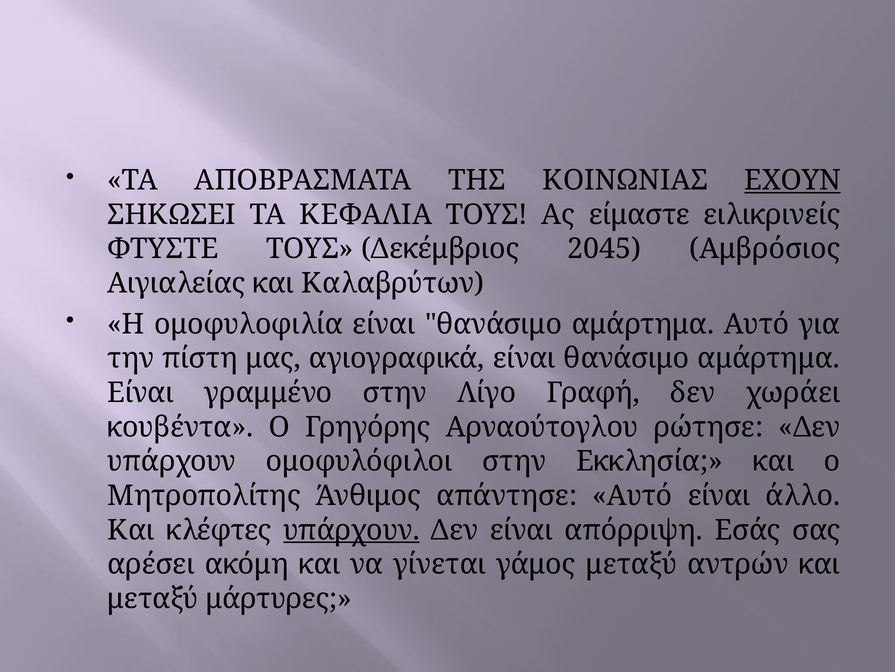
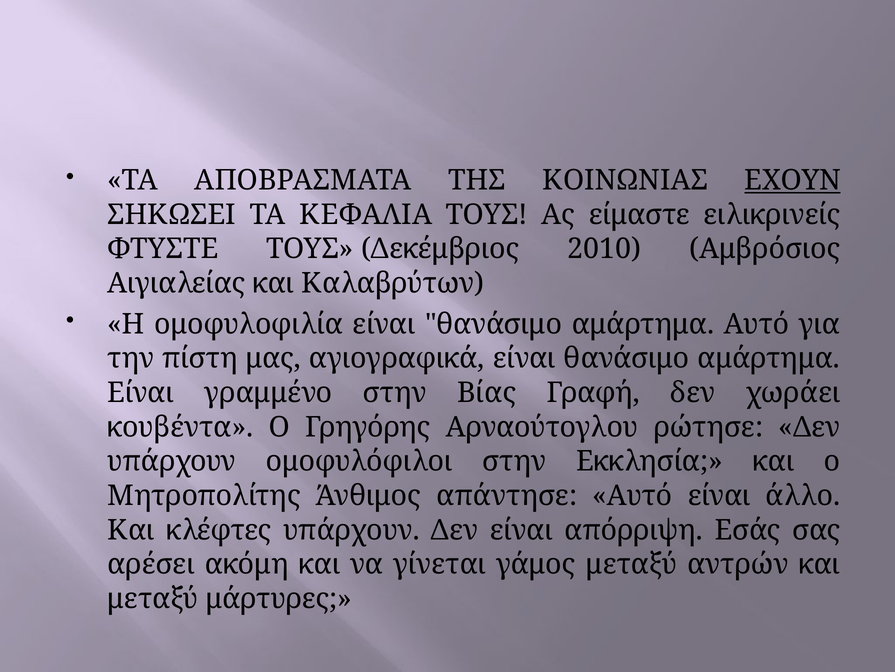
2045: 2045 -> 2010 (604, 249)
Λίγο: Λίγο -> Βίας (487, 392)
υπάρχουν underline: present -> none (351, 529)
